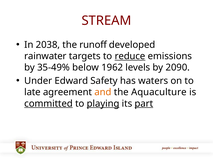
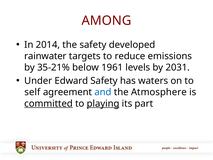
STREAM: STREAM -> AMONG (106, 21)
2038: 2038 -> 2014 (48, 45)
the runoff: runoff -> safety (93, 45)
reduce underline: present -> none (130, 56)
35-49%: 35-49% -> 35-21% (54, 67)
1962: 1962 -> 1961 (112, 67)
2090: 2090 -> 2031 (178, 67)
late: late -> self (32, 92)
and colour: orange -> blue (103, 92)
Aquaculture: Aquaculture -> Atmosphere (159, 92)
part underline: present -> none (144, 103)
